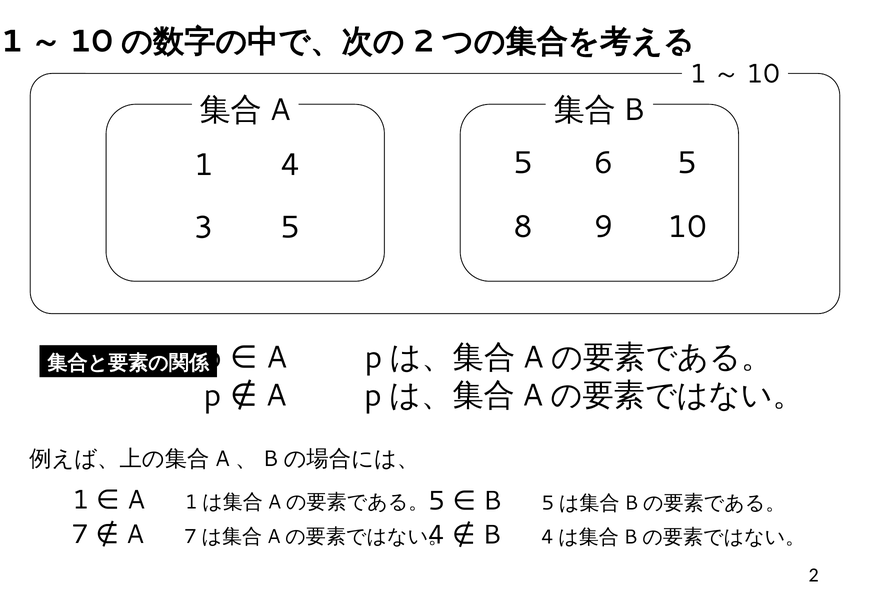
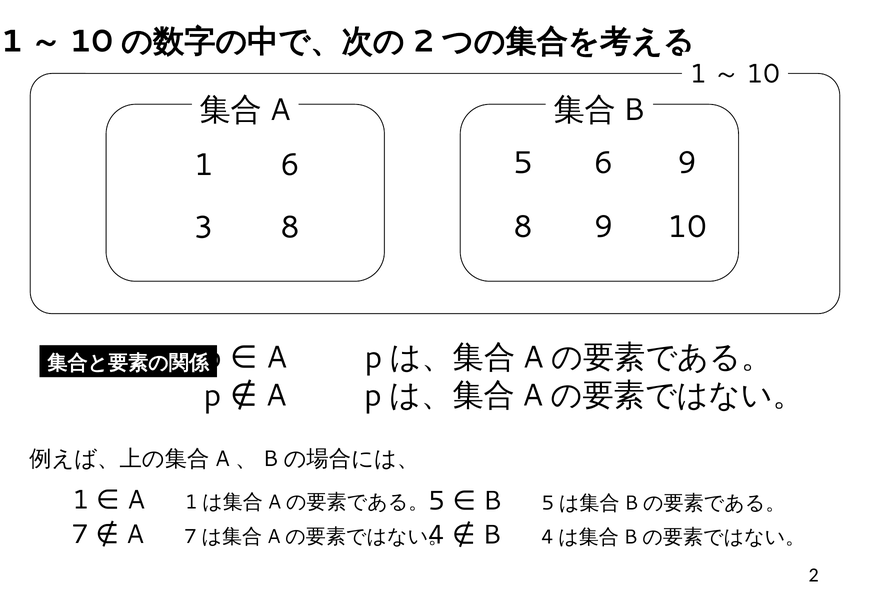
5 5: 5 -> 9 (687, 163)
1 4: 4 -> 6 (290, 165)
3 5: 5 -> 8 (290, 228)
